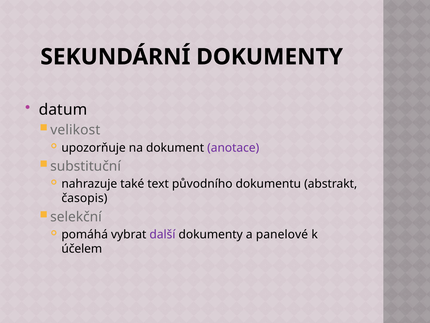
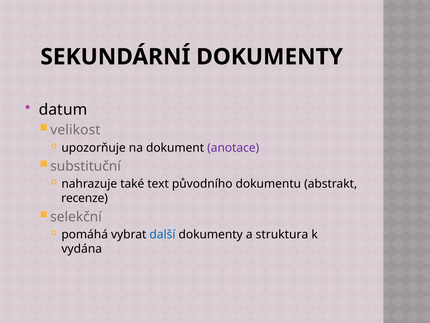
časopis: časopis -> recenze (85, 198)
další colour: purple -> blue (162, 234)
panelové: panelové -> struktura (282, 234)
účelem: účelem -> vydána (82, 249)
